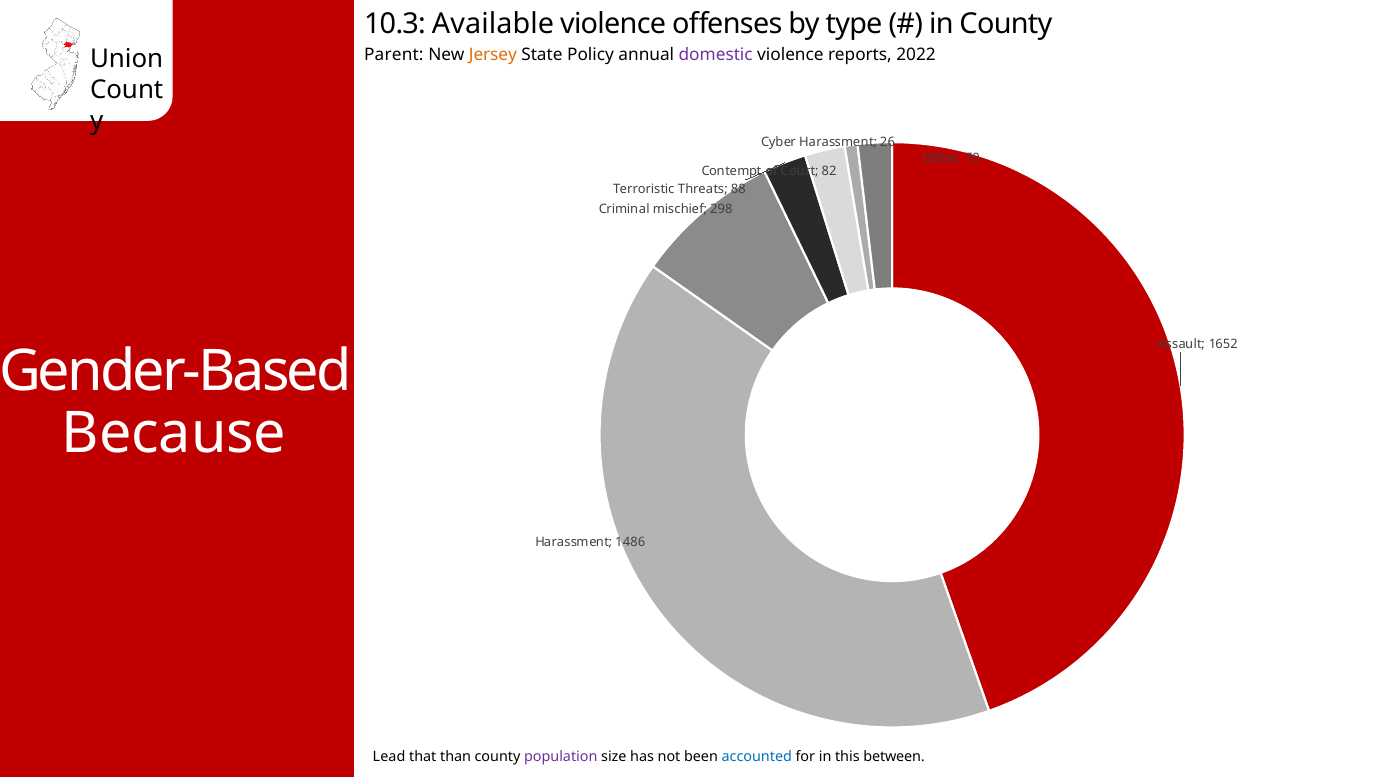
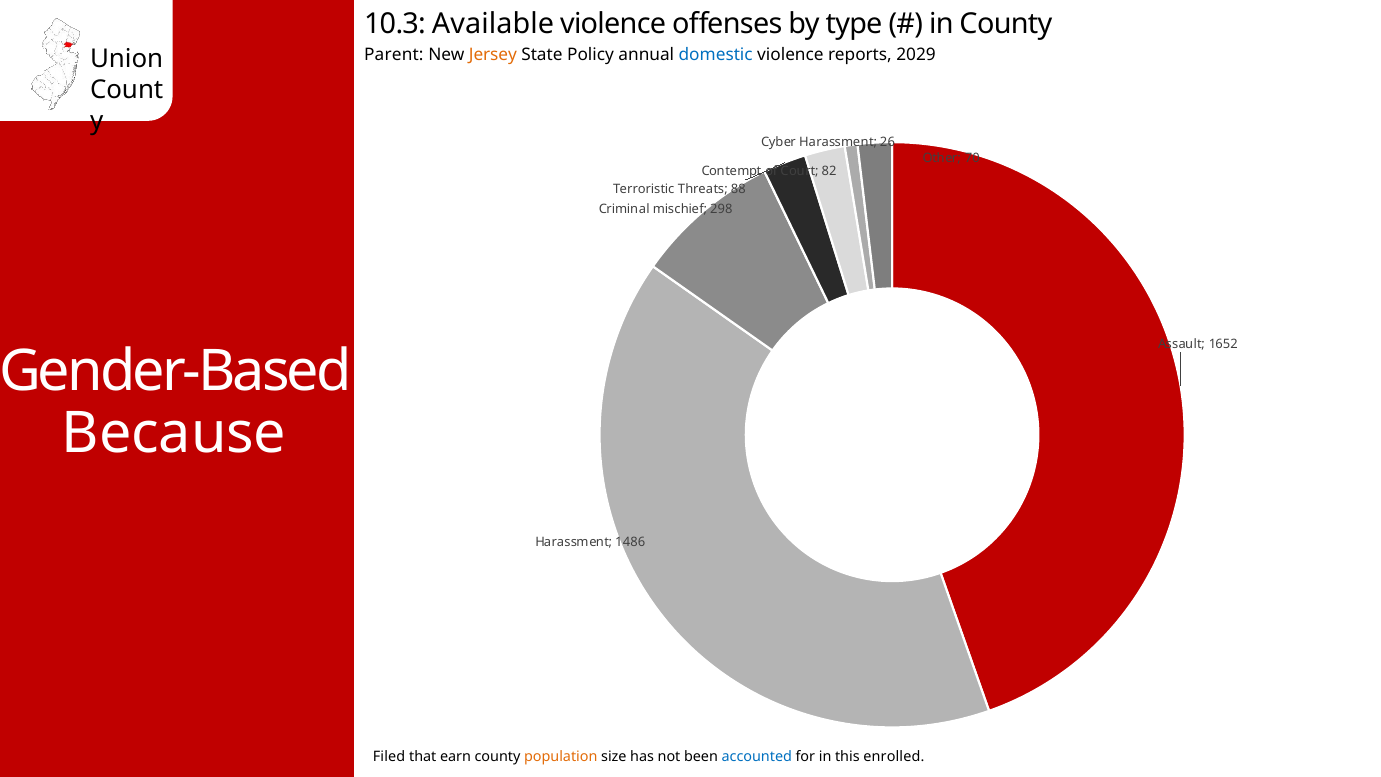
domestic colour: purple -> blue (716, 55)
2022: 2022 -> 2029 (916, 55)
Lead: Lead -> Filed (389, 756)
than: than -> earn (456, 756)
population colour: purple -> orange (561, 756)
between: between -> enrolled (894, 756)
